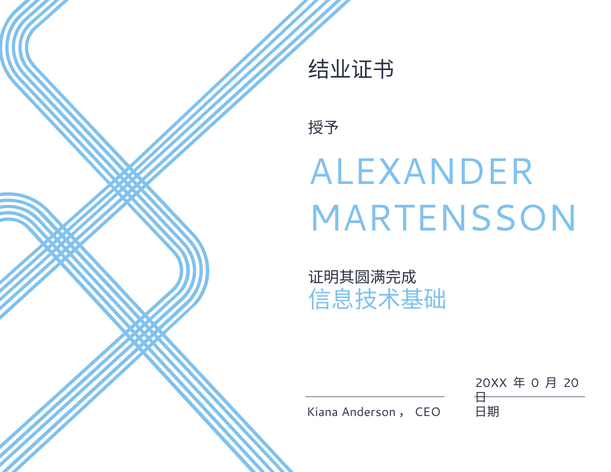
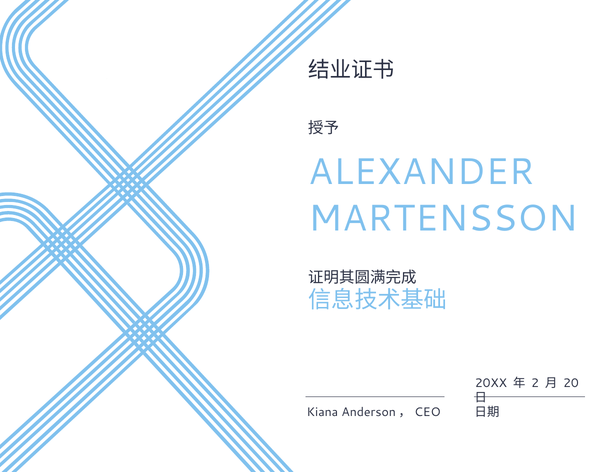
0: 0 -> 2 (535, 383)
